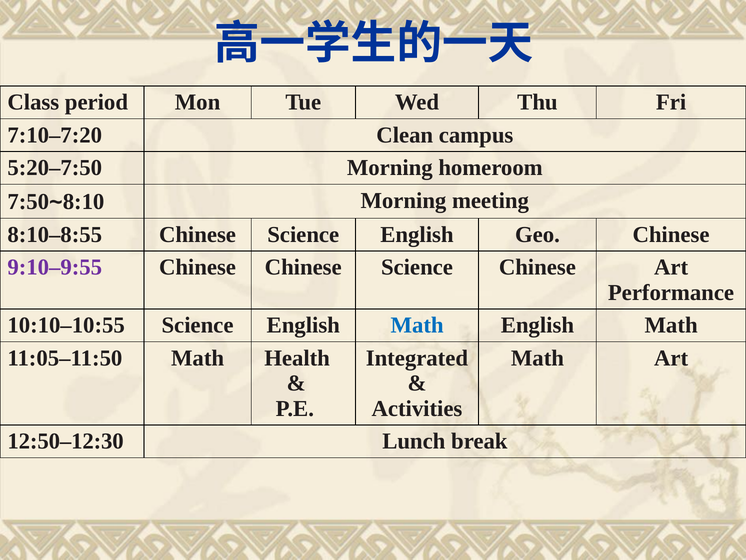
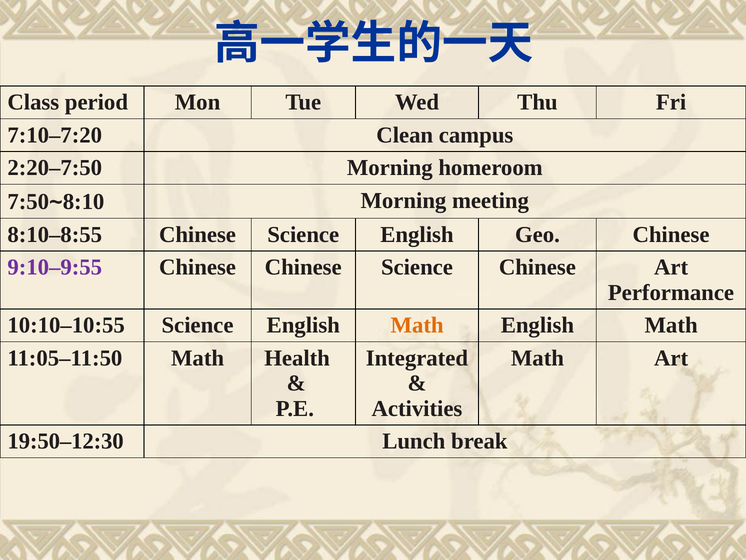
5:20–7:50: 5:20–7:50 -> 2:20–7:50 (55, 168)
Math colour: blue -> orange (417, 325)
12:50–12:30: 12:50–12:30 -> 19:50–12:30 (66, 441)
